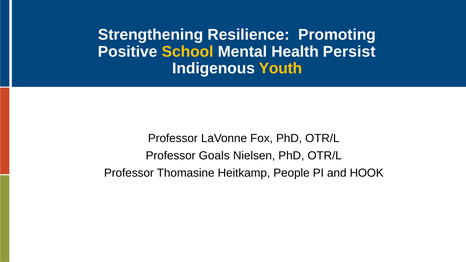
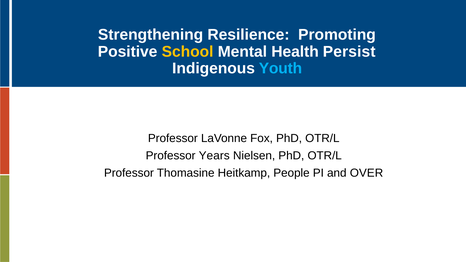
Youth colour: yellow -> light blue (280, 68)
Goals: Goals -> Years (214, 156)
HOOK: HOOK -> OVER (367, 173)
